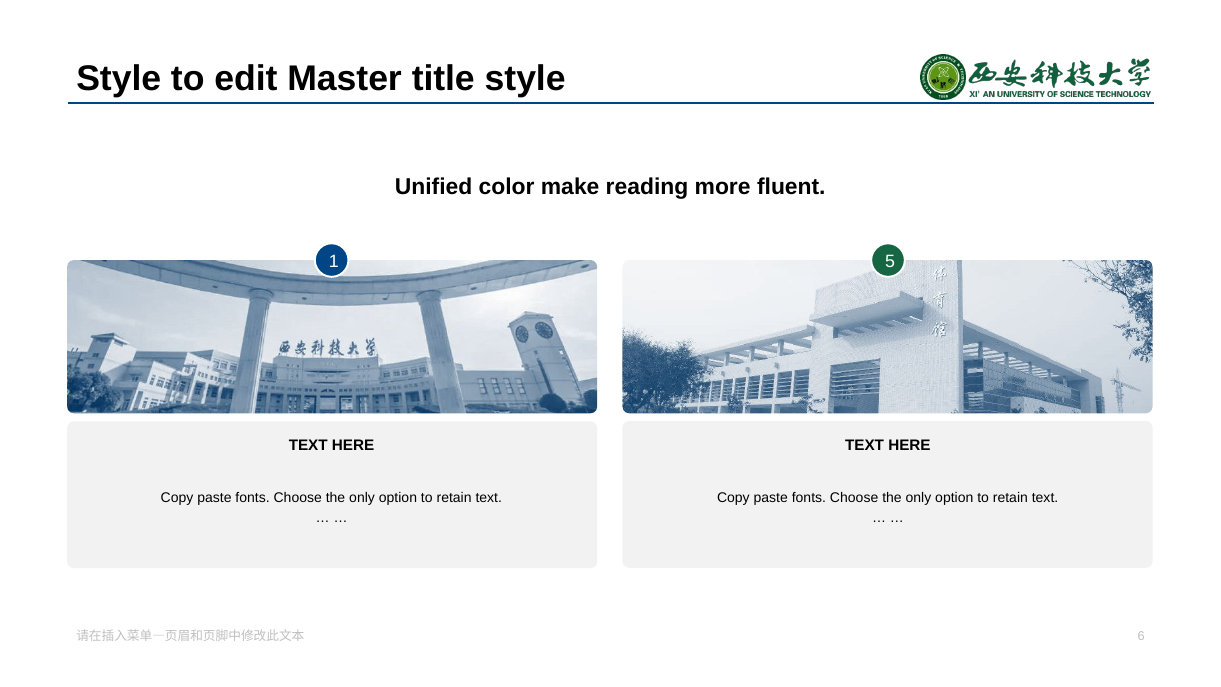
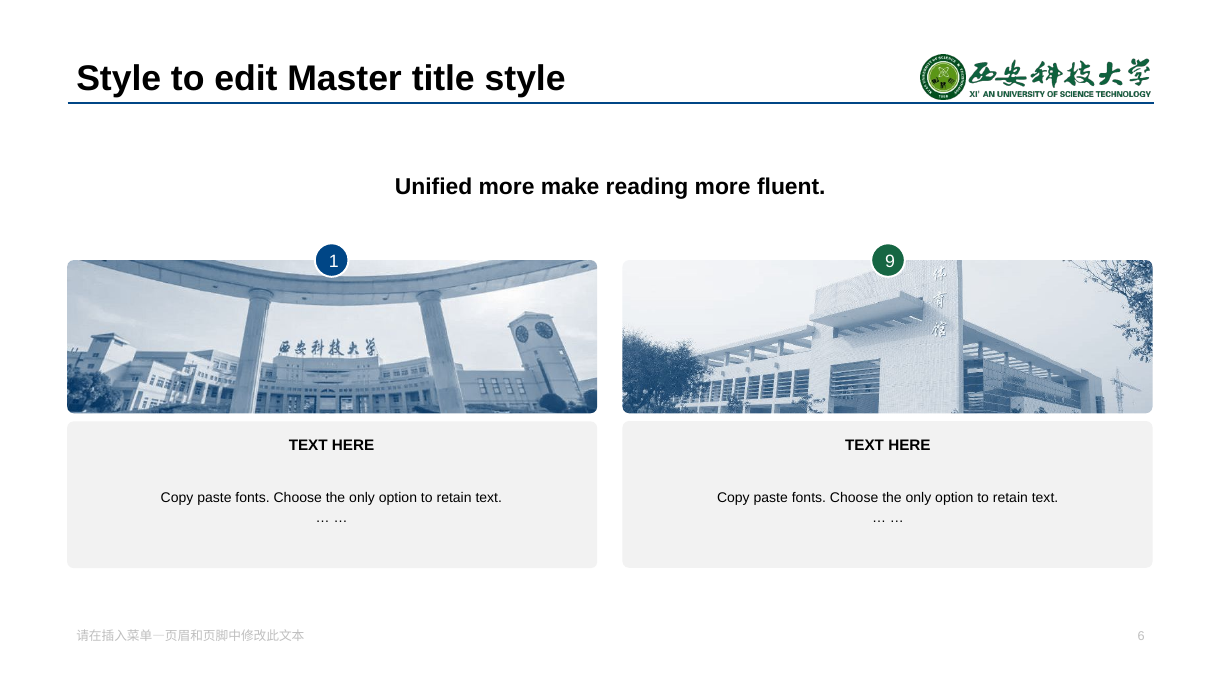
Unified color: color -> more (507, 187)
5: 5 -> 9 (890, 261)
